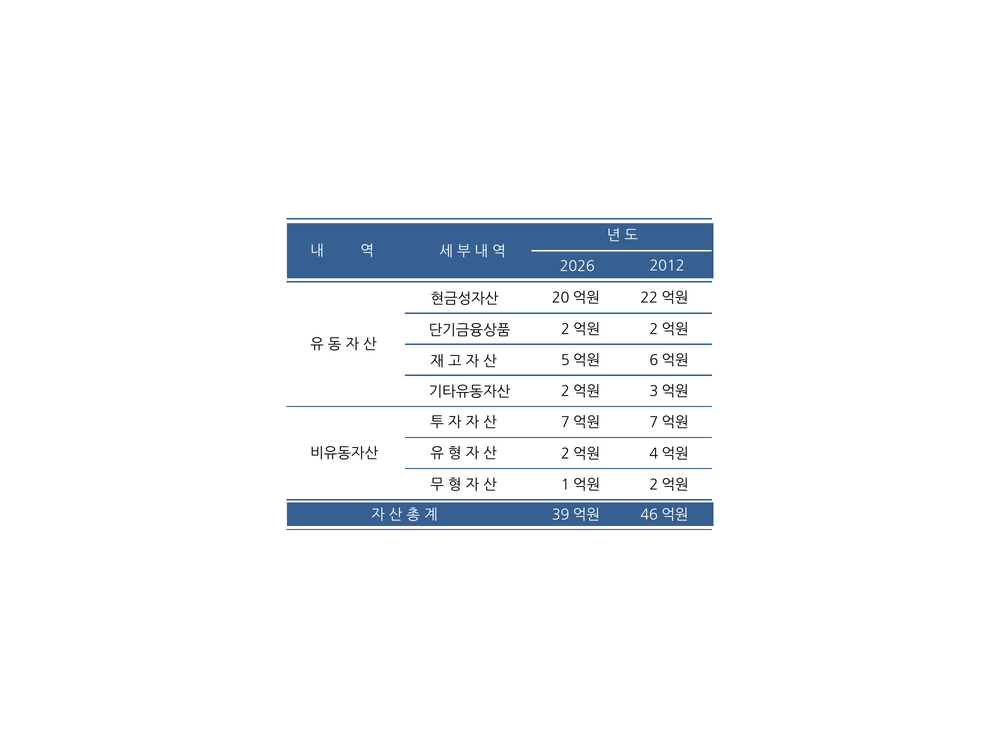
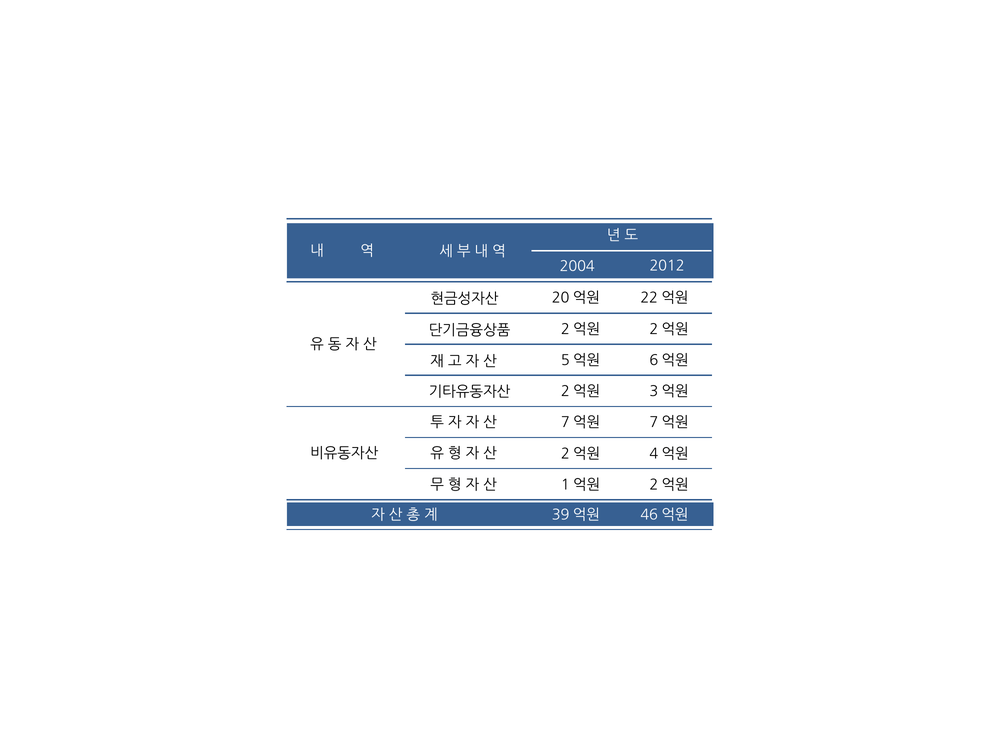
2026: 2026 -> 2004 (577, 267)
